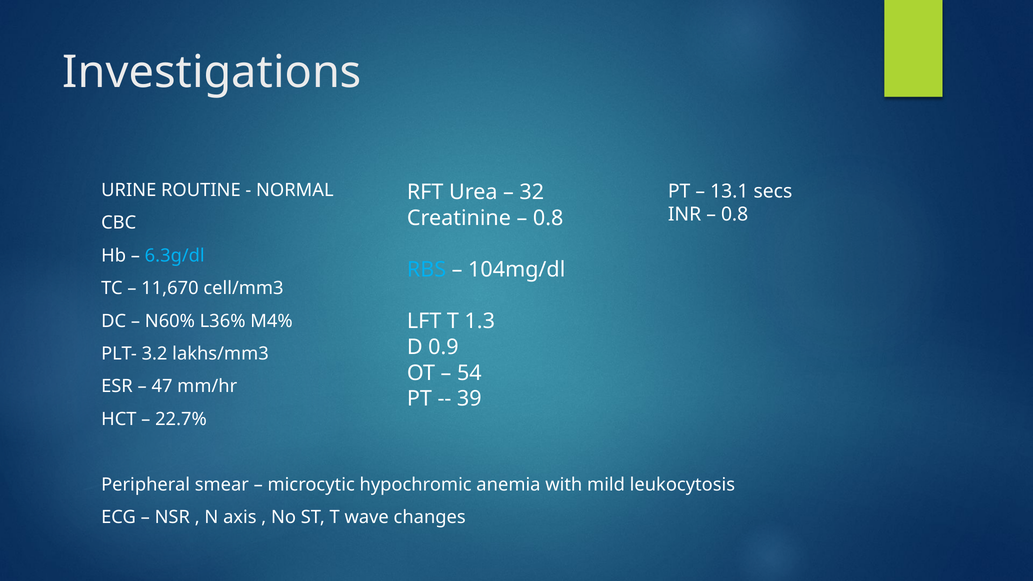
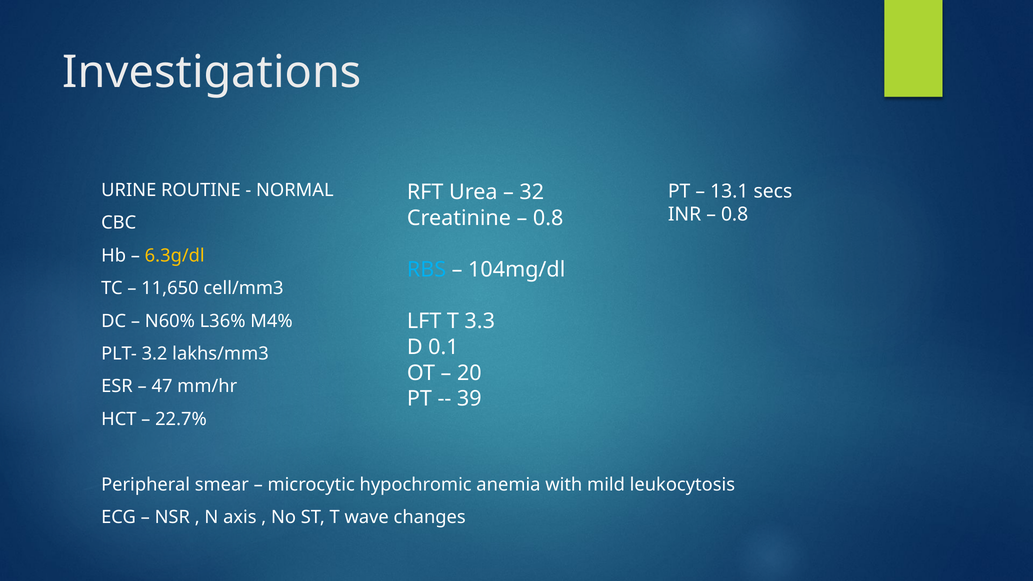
6.3g/dl colour: light blue -> yellow (175, 256)
11,670: 11,670 -> 11,650 (170, 288)
1.3: 1.3 -> 3.3 (480, 321)
0.9: 0.9 -> 0.1 (443, 347)
54: 54 -> 20 (469, 373)
